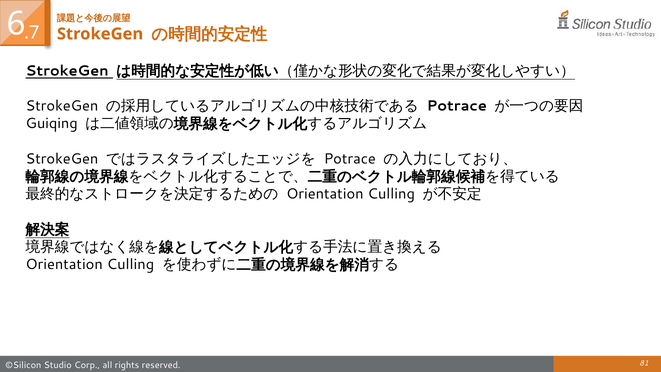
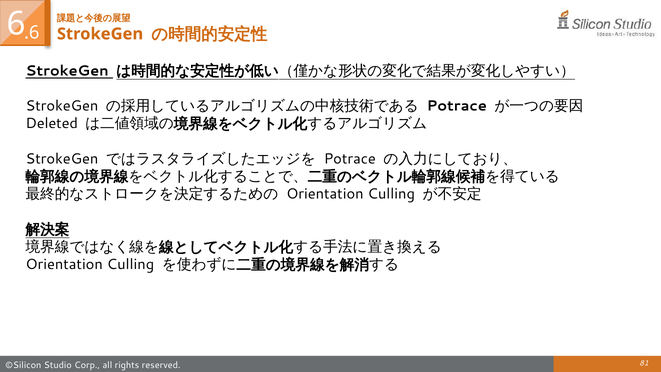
.7: .7 -> .6 (32, 33)
Guiqing: Guiqing -> Deleted (52, 124)
